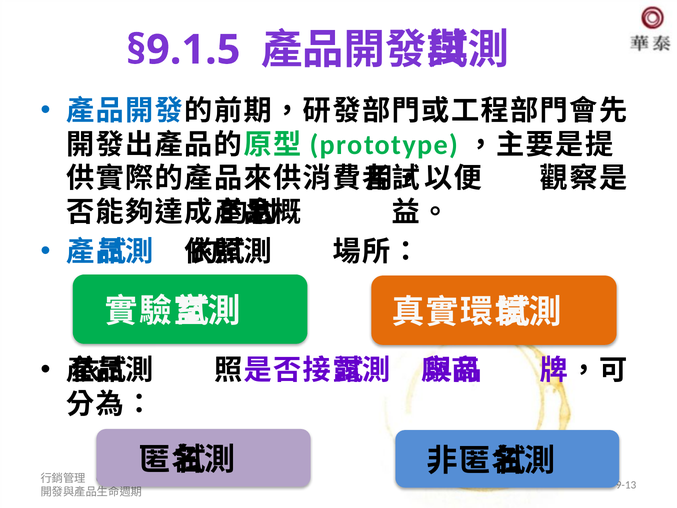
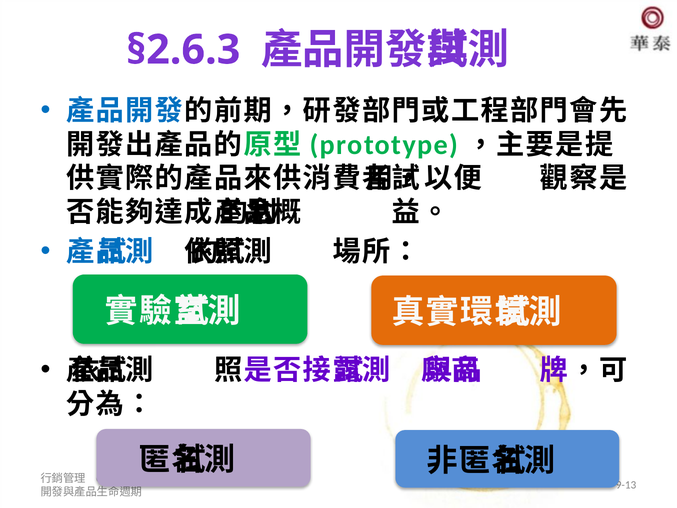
§9.1.5: §9.1.5 -> §2.6.3 (183, 50)
